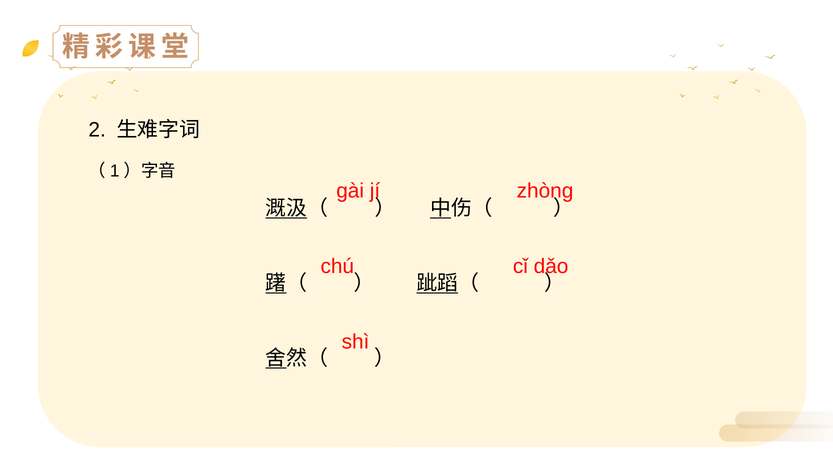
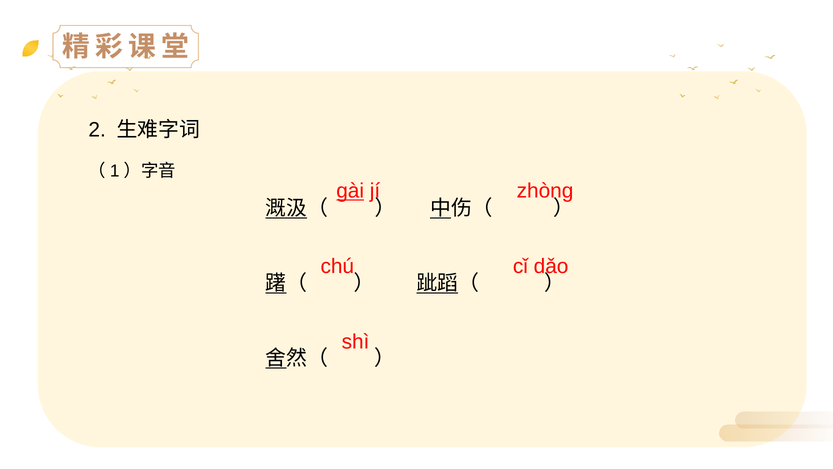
gài underline: none -> present (350, 191)
